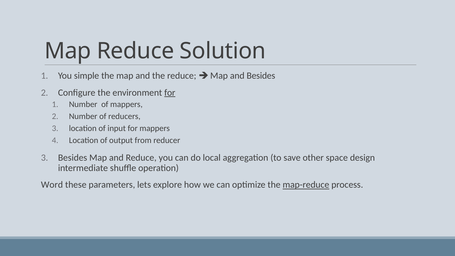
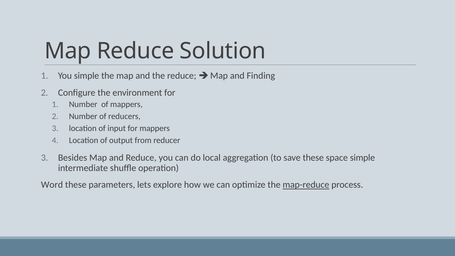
and Besides: Besides -> Finding (261, 76)
for underline: present -> none (170, 93)
save other: other -> these (313, 158)
space design: design -> simple (362, 158)
